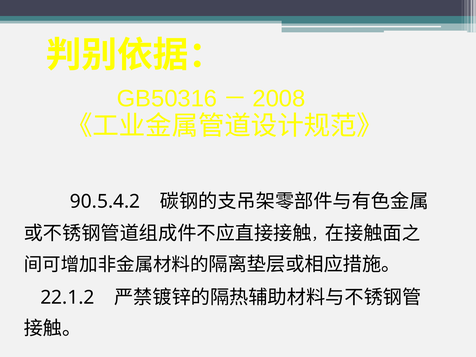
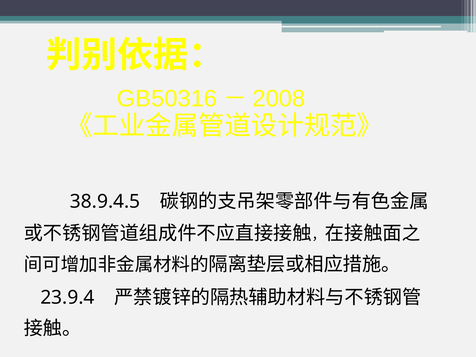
90.5.4.2: 90.5.4.2 -> 38.9.4.5 (105, 202)
22.1.2: 22.1.2 -> 23.9.4 (67, 298)
